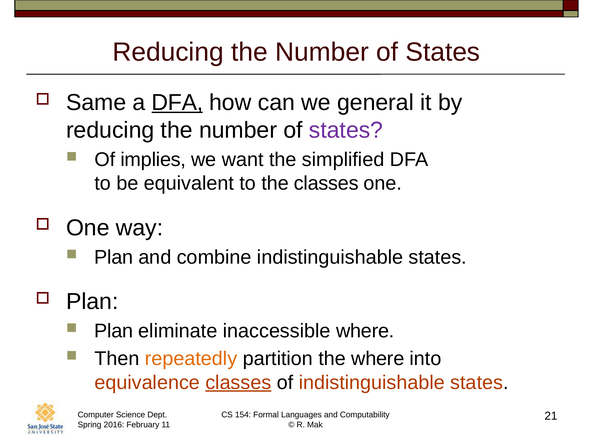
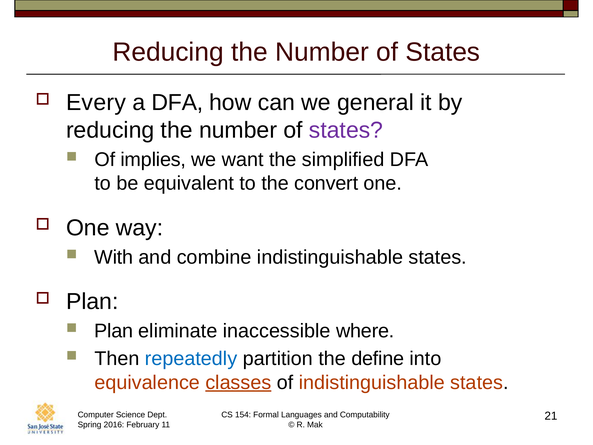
Same: Same -> Every (96, 102)
DFA underline: present -> none (177, 102)
the classes: classes -> convert (326, 183)
Plan: Plan -> With (114, 257)
repeatedly colour: orange -> blue (191, 359)
the where: where -> define (378, 359)
